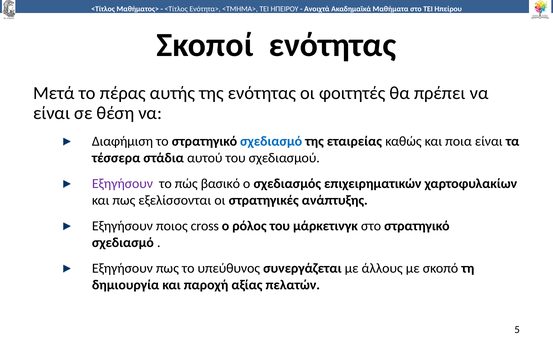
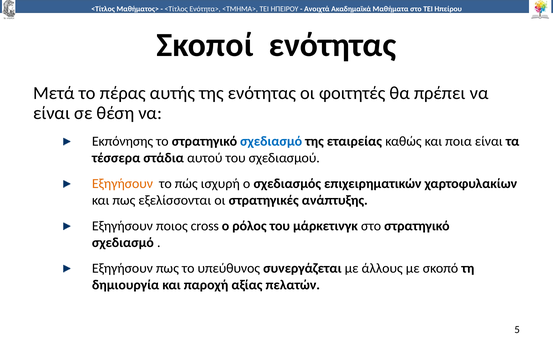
Διαφήμιση: Διαφήμιση -> Εκπόνησης (122, 142)
Εξηγήσουν colour: purple -> orange (122, 184)
βασικό: βασικό -> ισχυρή (220, 184)
